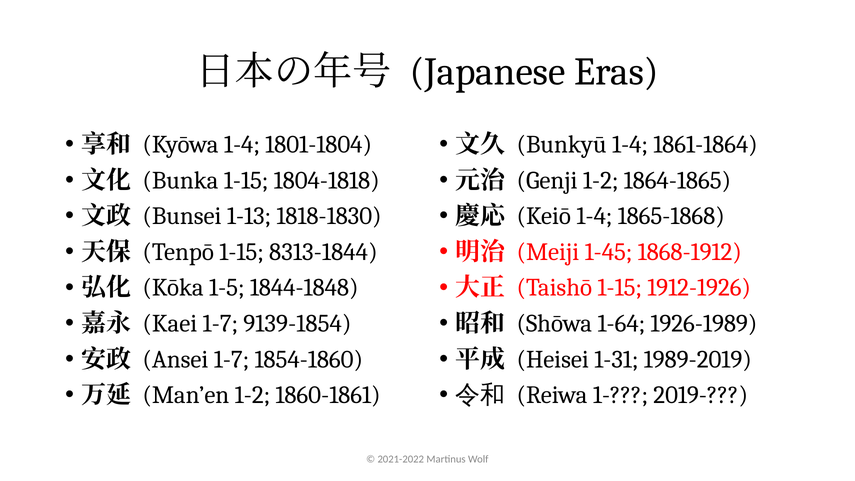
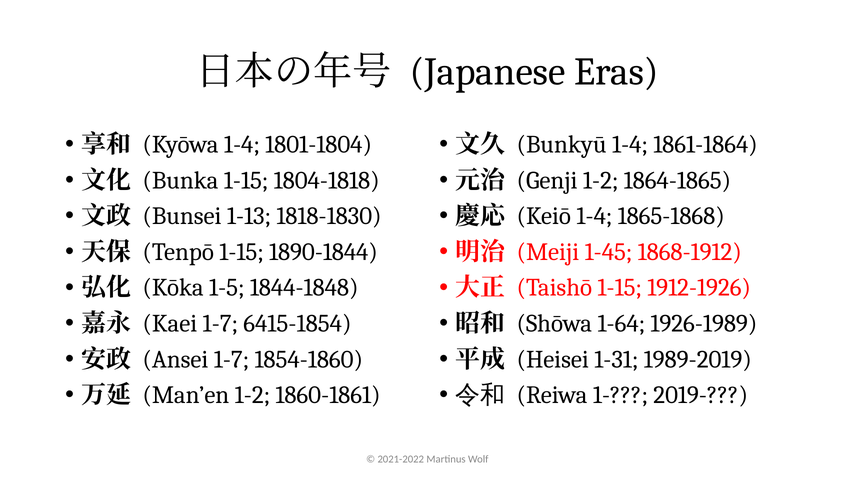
8313-1844: 8313-1844 -> 1890-1844 (323, 252)
9139-1854: 9139-1854 -> 6415-1854 (297, 323)
